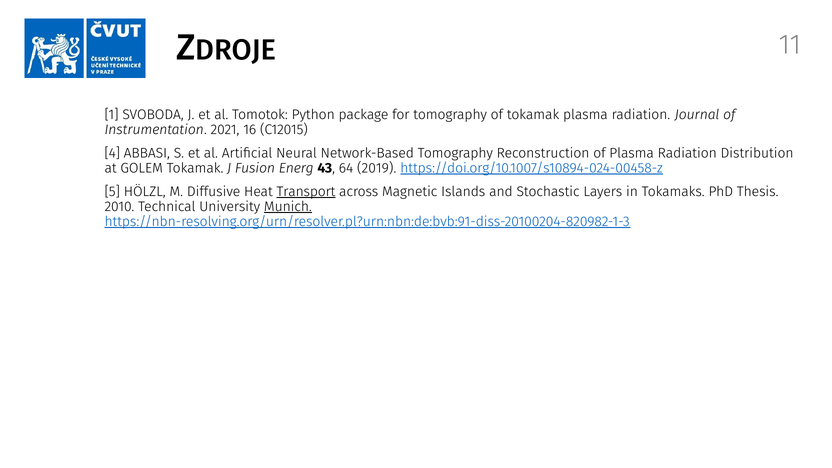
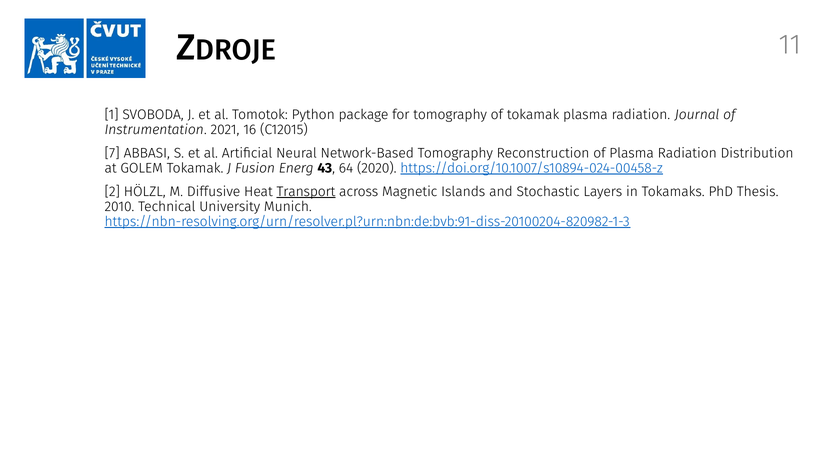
4: 4 -> 7 (112, 153)
2019: 2019 -> 2020 (377, 168)
5: 5 -> 2 (112, 192)
Munich underline: present -> none (288, 207)
